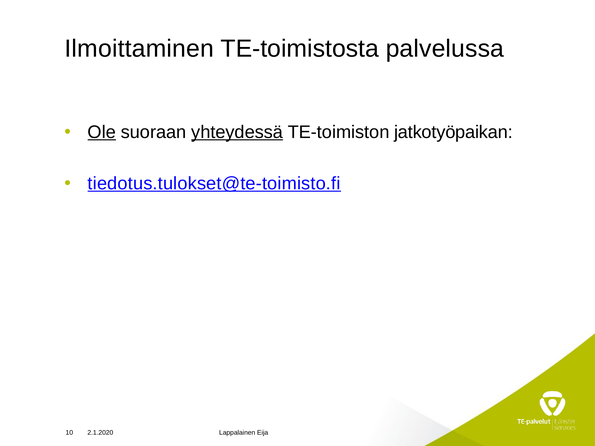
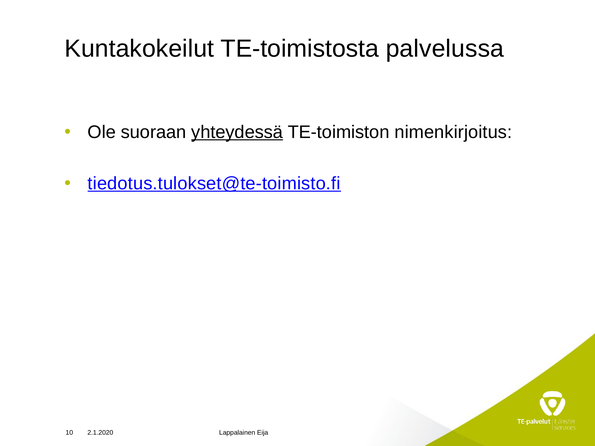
Ilmoittaminen: Ilmoittaminen -> Kuntakokeilut (139, 49)
Ole underline: present -> none (102, 132)
jatkotyöpaikan: jatkotyöpaikan -> nimenkirjoitus (453, 132)
